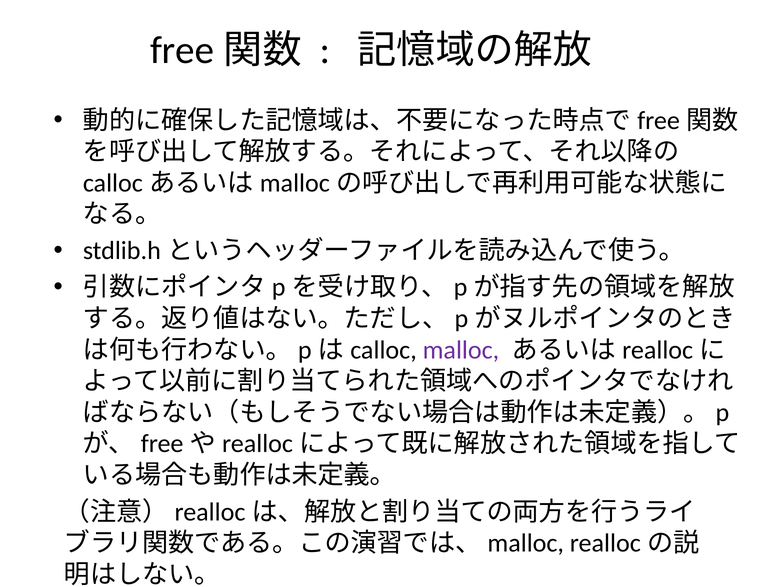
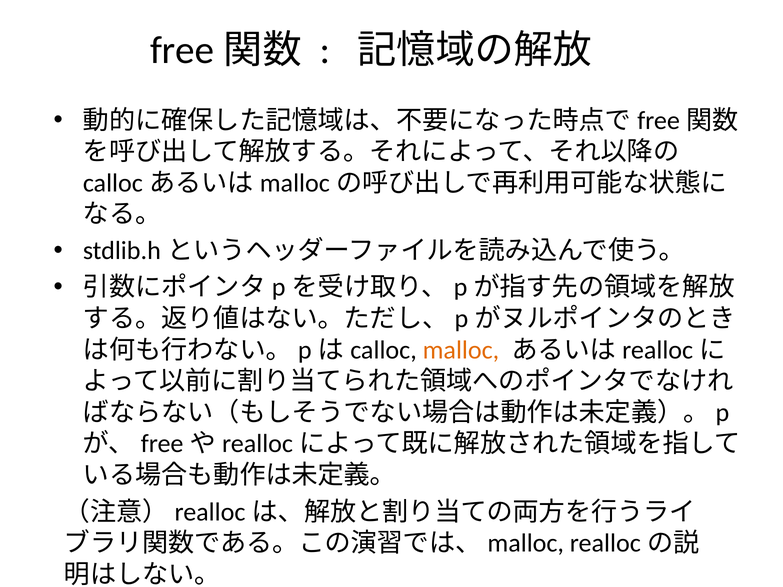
malloc colour: purple -> orange (461, 350)
